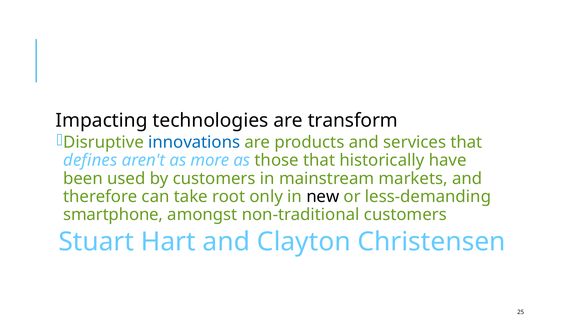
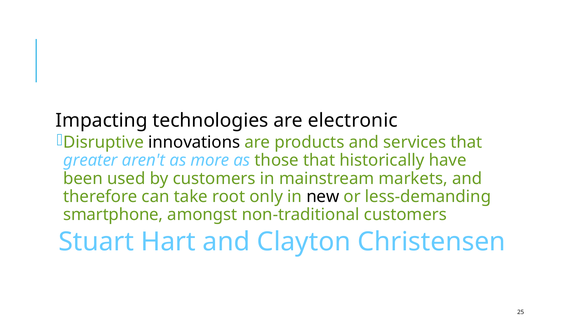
transform: transform -> electronic (353, 121)
innovations colour: blue -> black (194, 143)
defines: defines -> greater (90, 161)
